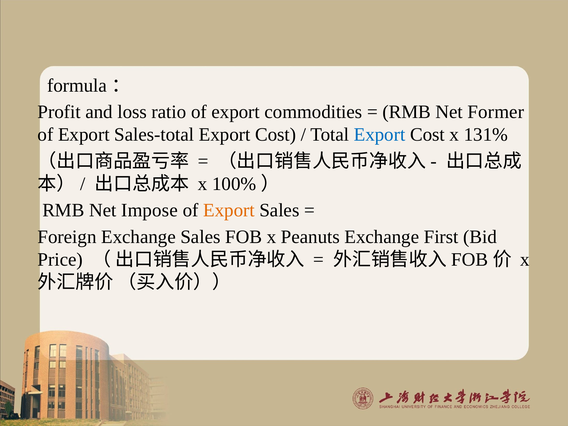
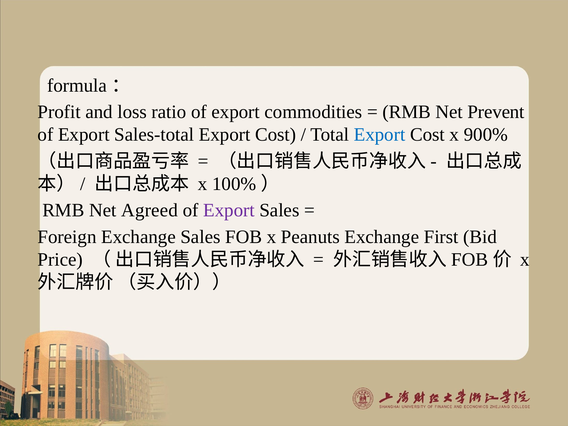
Former: Former -> Prevent (496, 112)
131%: 131% -> 900% (486, 135)
Impose: Impose -> Agreed (150, 210)
Export colour: orange -> purple (229, 210)
